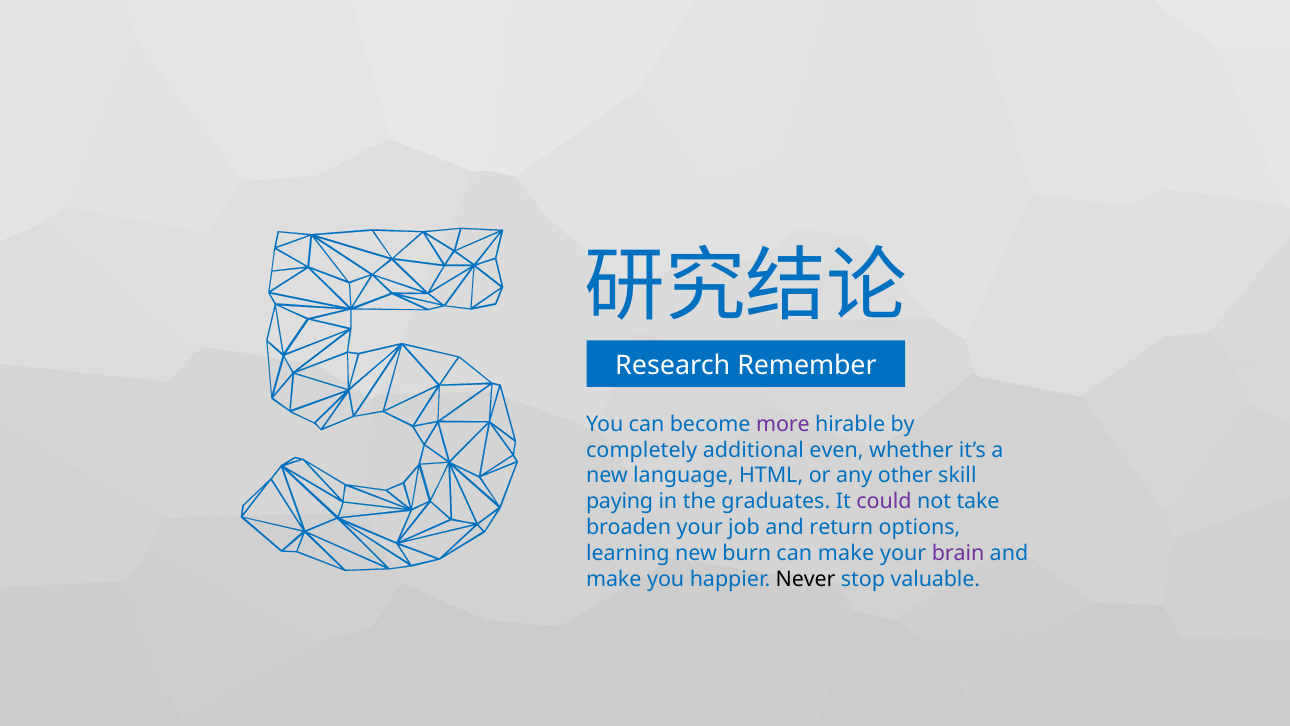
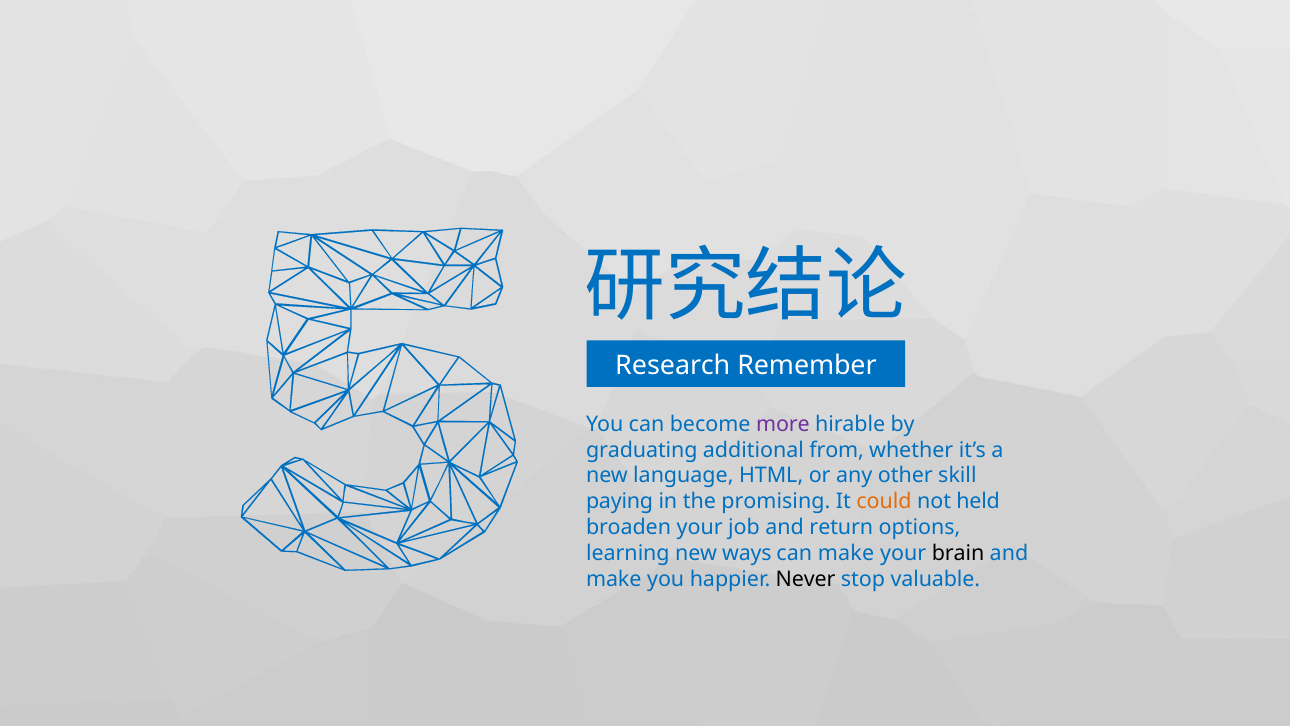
completely: completely -> graduating (642, 450)
even: even -> from (837, 450)
graduates: graduates -> promising (776, 501)
could colour: purple -> orange (884, 501)
take: take -> held (978, 501)
burn: burn -> ways (747, 553)
brain colour: purple -> black (958, 553)
